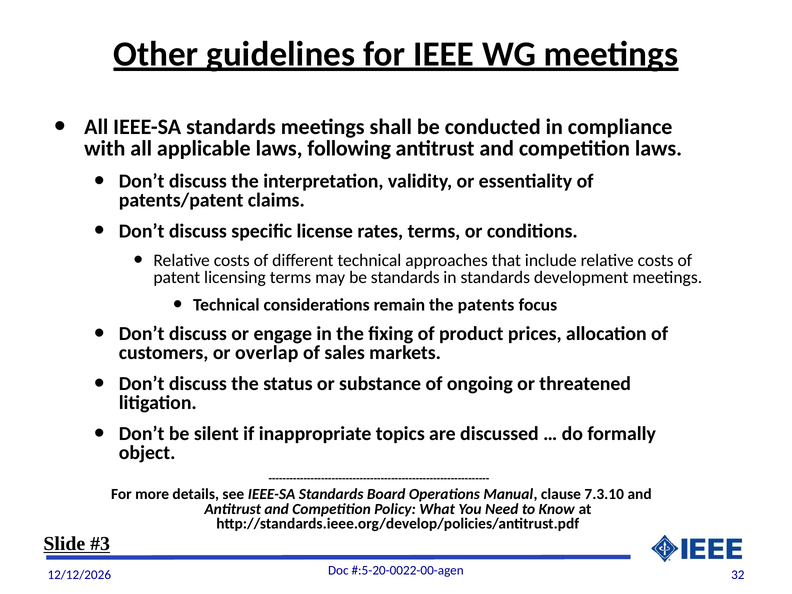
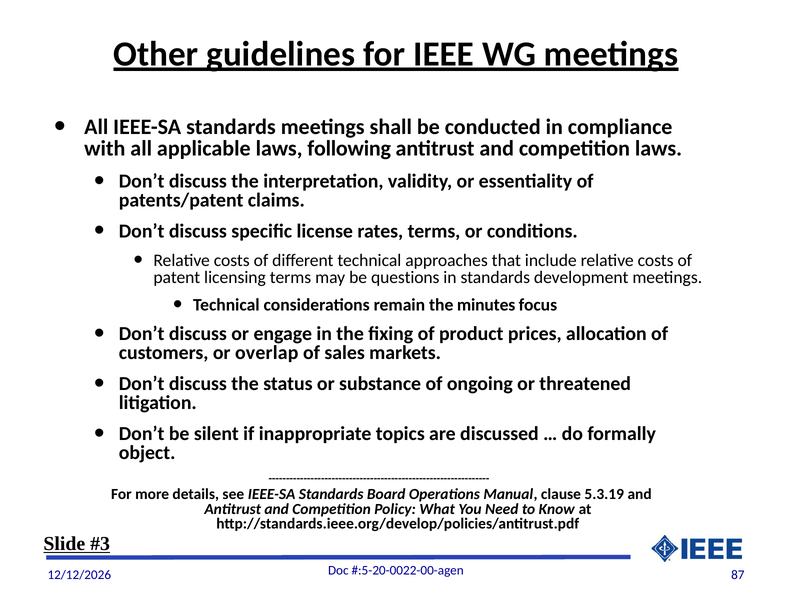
be standards: standards -> questions (405, 278)
patents: patents -> minutes (486, 305)
7.3.10: 7.3.10 -> 5.3.19 (604, 494)
32: 32 -> 87 (738, 575)
